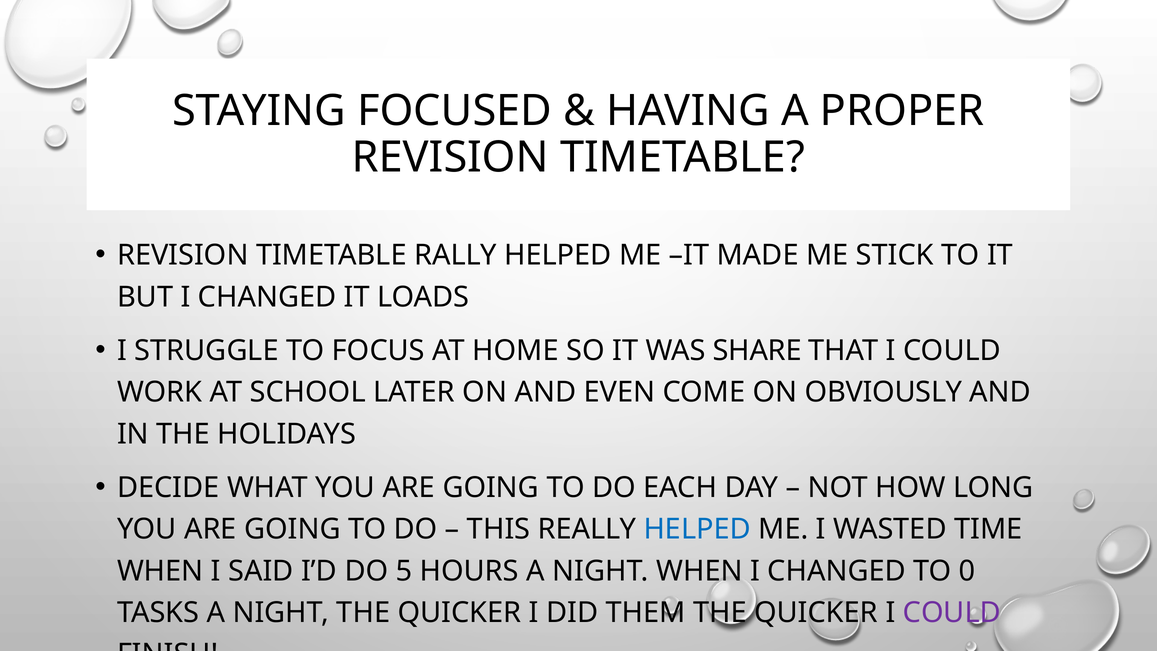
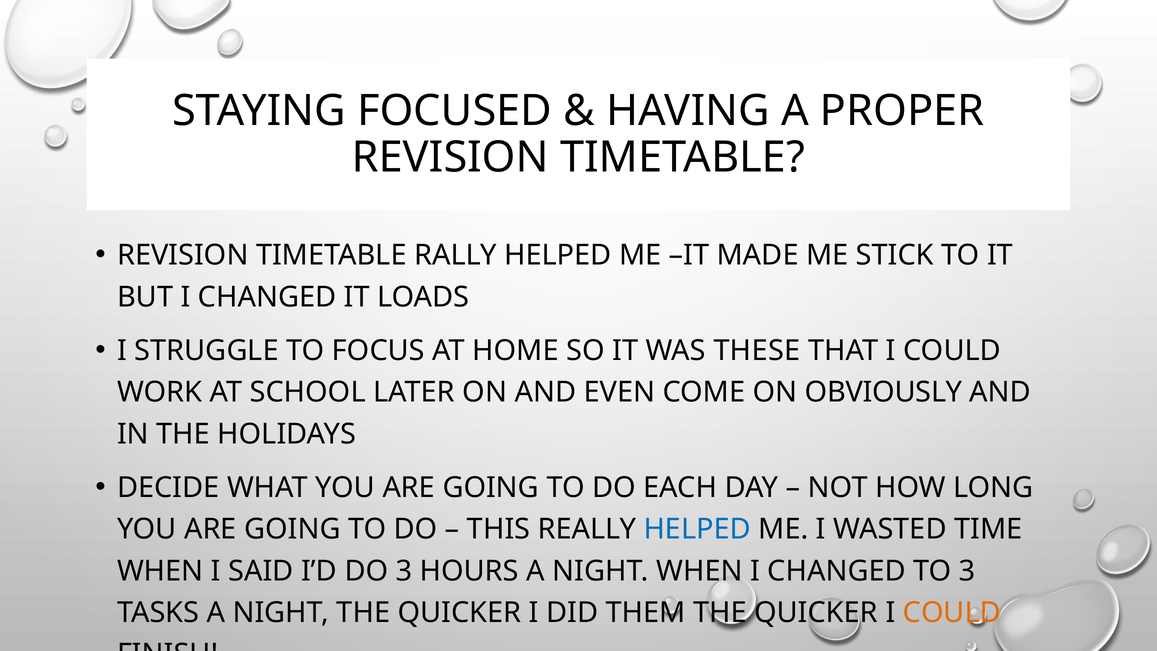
SHARE: SHARE -> THESE (757, 351)
DO 5: 5 -> 3 (404, 571)
TO 0: 0 -> 3 (967, 571)
COULD colour: purple -> orange (952, 613)
